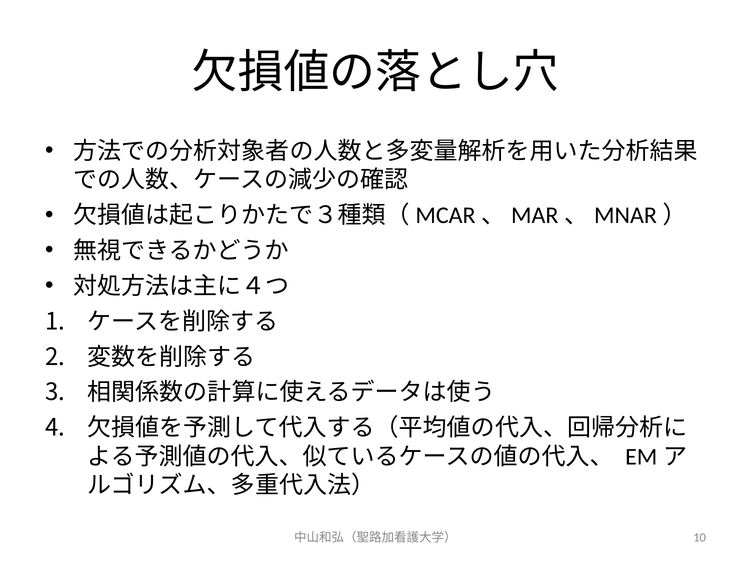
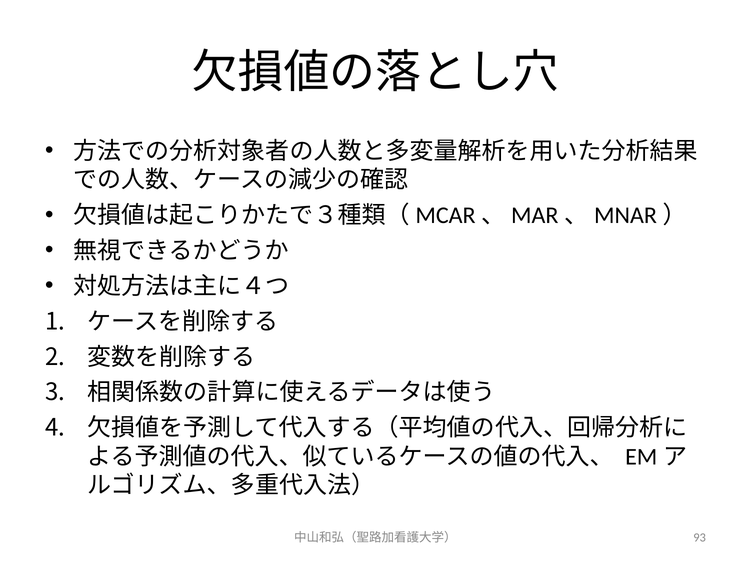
10: 10 -> 93 (700, 538)
